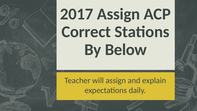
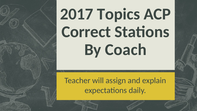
2017 Assign: Assign -> Topics (118, 14)
Below: Below -> Coach (126, 50)
